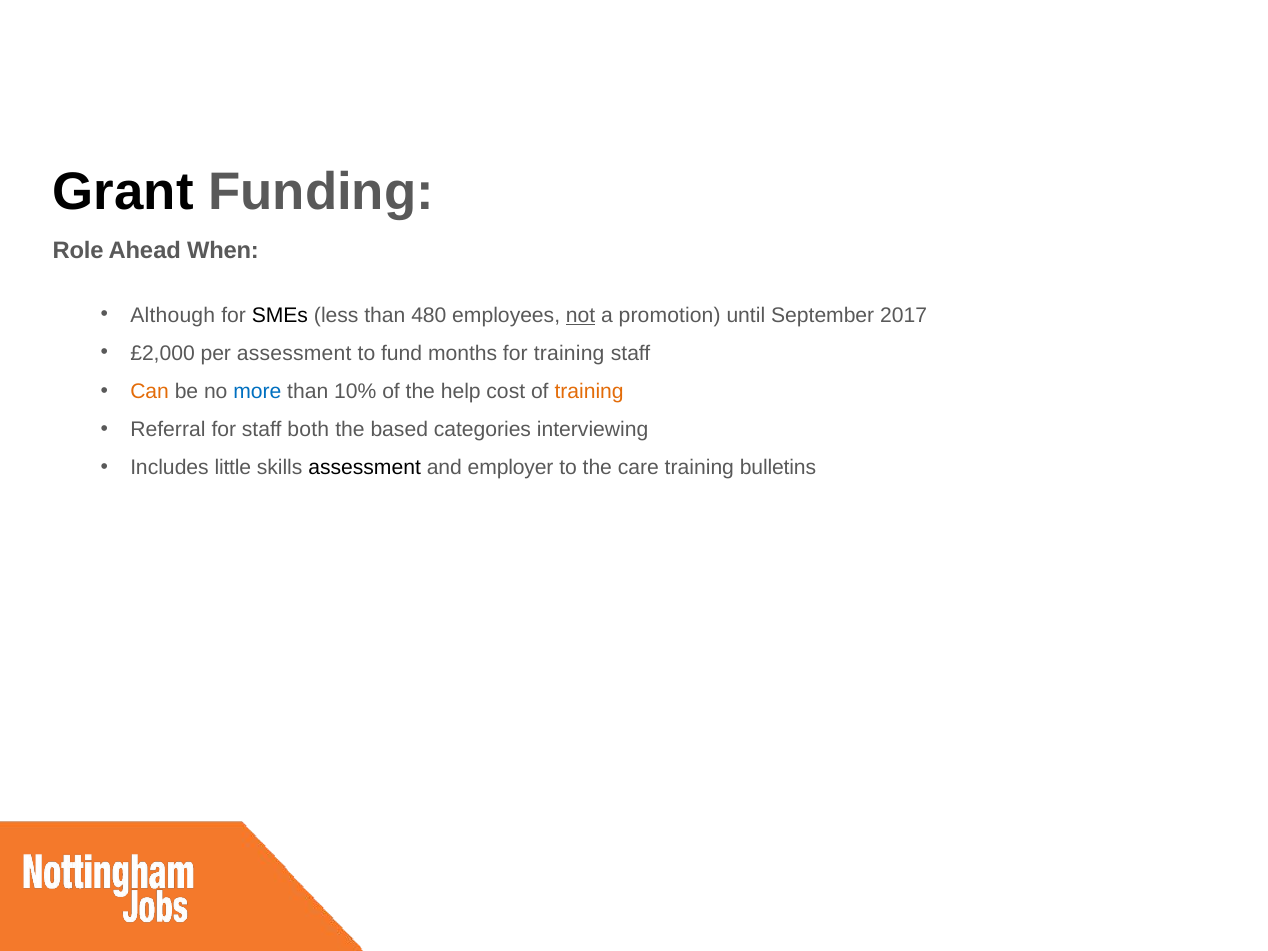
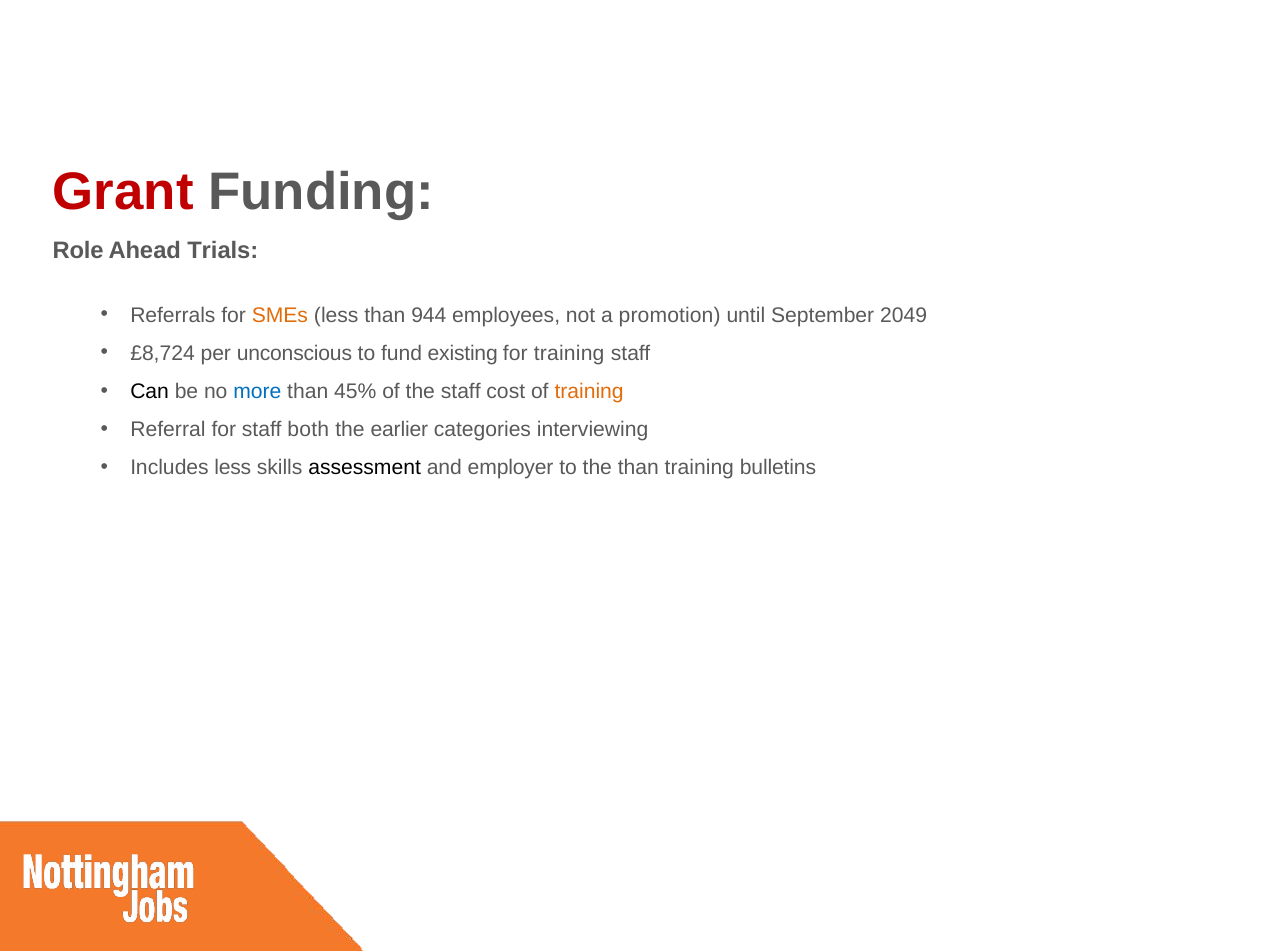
Grant colour: black -> red (123, 192)
When: When -> Trials (223, 250)
Although: Although -> Referrals (173, 315)
SMEs colour: black -> orange (280, 315)
480: 480 -> 944 (429, 315)
not underline: present -> none (581, 315)
2017: 2017 -> 2049 (904, 315)
£2,000: £2,000 -> £8,724 (163, 353)
per assessment: assessment -> unconscious (294, 353)
months: months -> existing (463, 353)
Can colour: orange -> black (150, 391)
10%: 10% -> 45% (355, 391)
the help: help -> staff (461, 391)
based: based -> earlier (399, 429)
Includes little: little -> less (233, 467)
the care: care -> than (638, 467)
